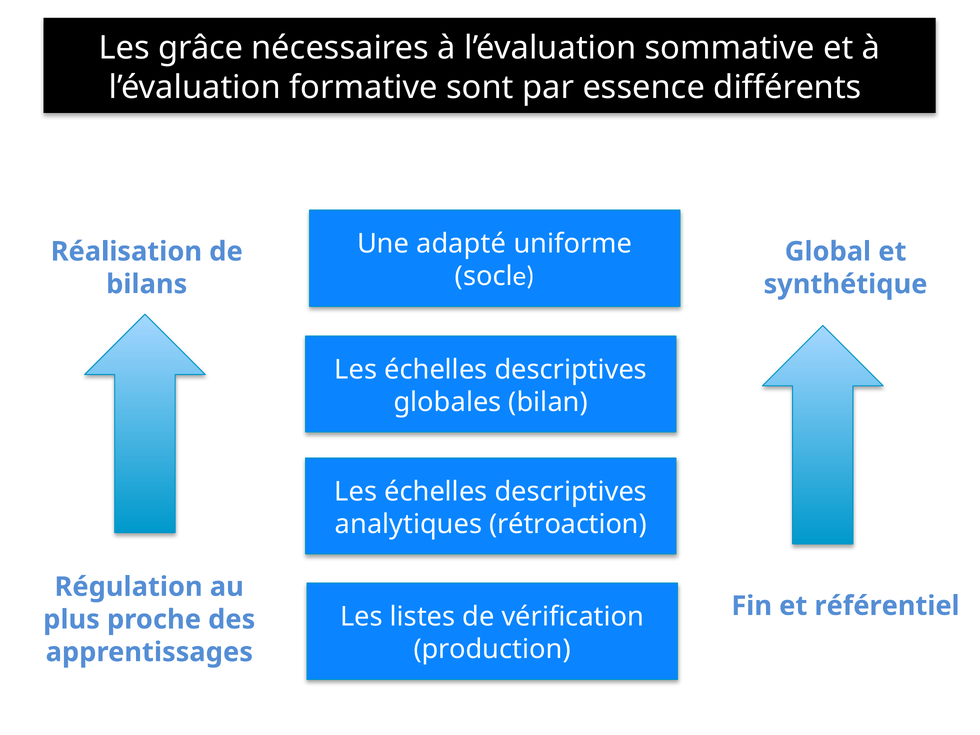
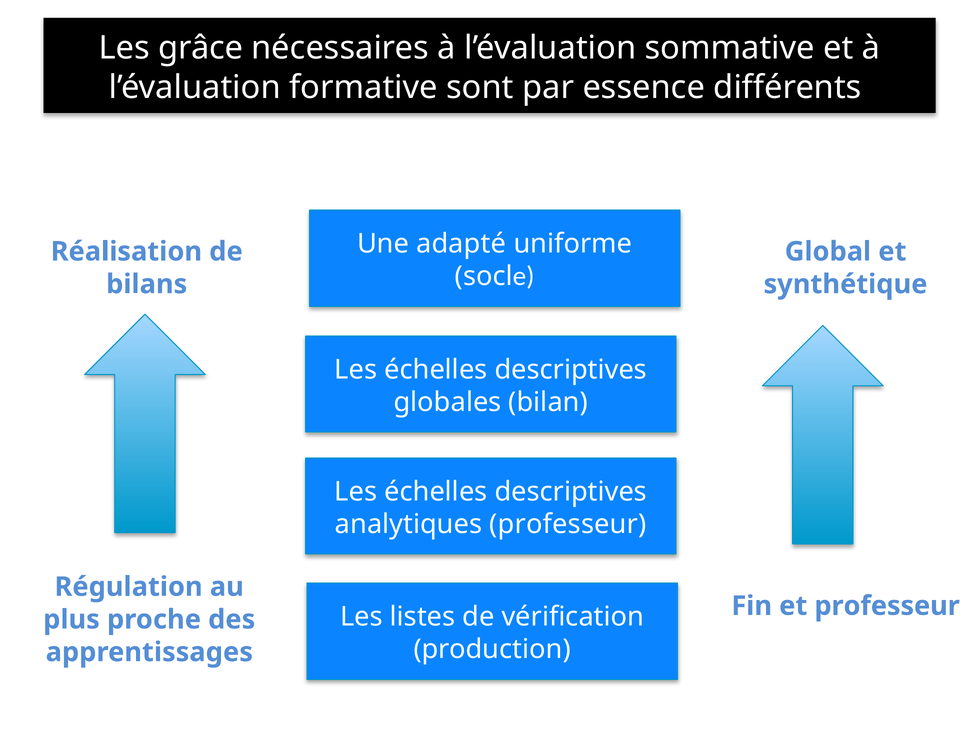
analytiques rétroaction: rétroaction -> professeur (568, 524)
et référentiel: référentiel -> professeur (887, 606)
